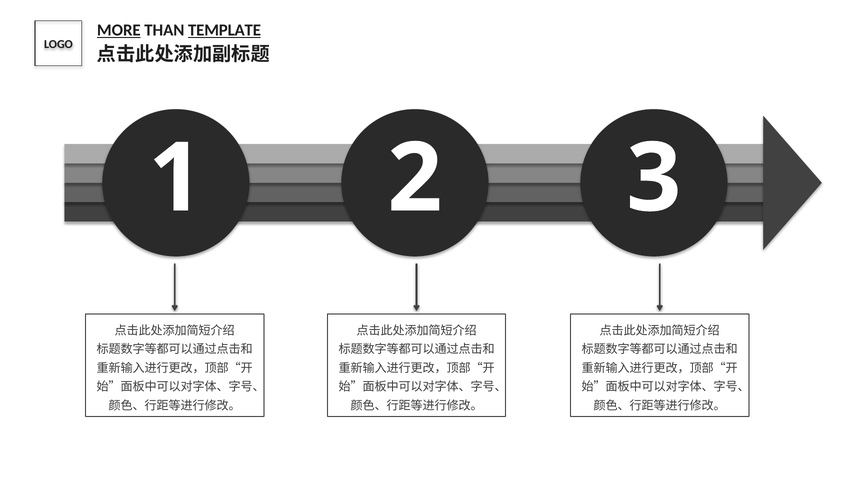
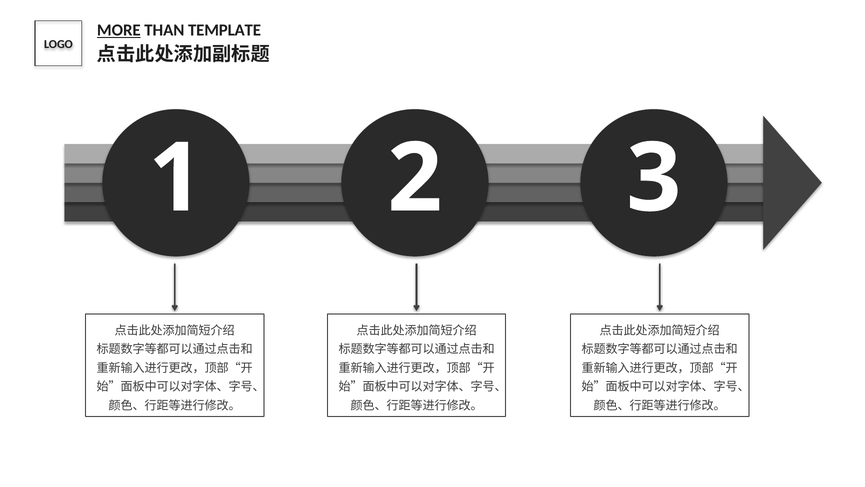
TEMPLATE underline: present -> none (225, 30)
